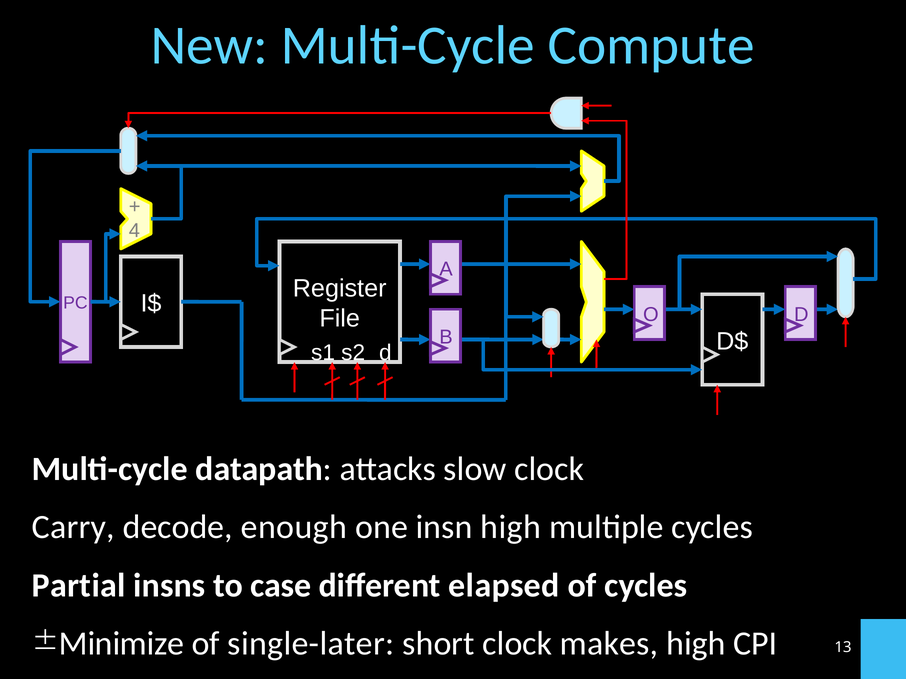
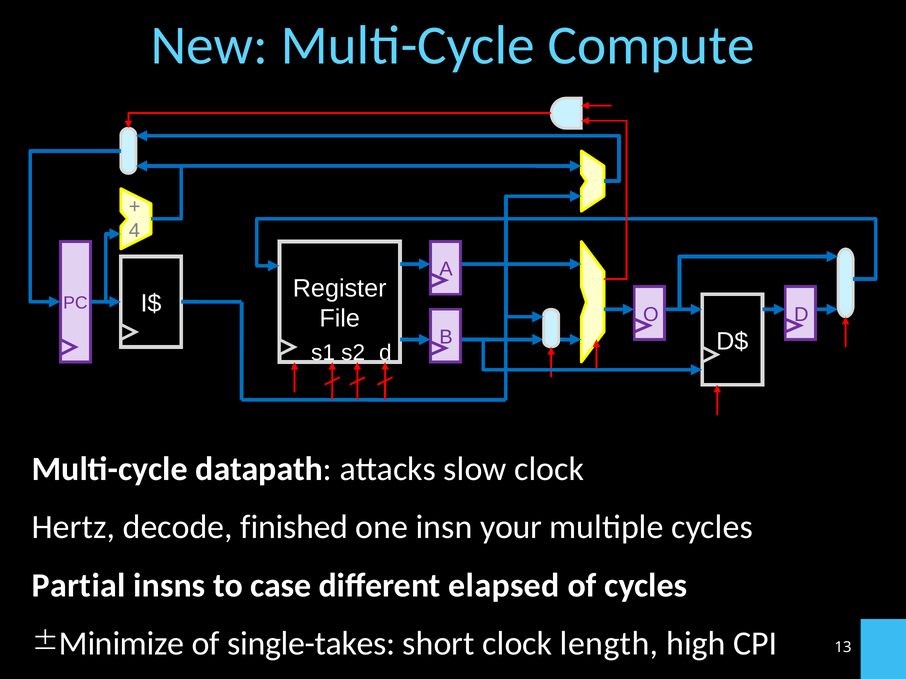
Carry: Carry -> Hertz (73, 528)
enough: enough -> finished (294, 528)
insn high: high -> your (511, 528)
single-later: single-later -> single-takes (311, 644)
makes: makes -> length (609, 644)
